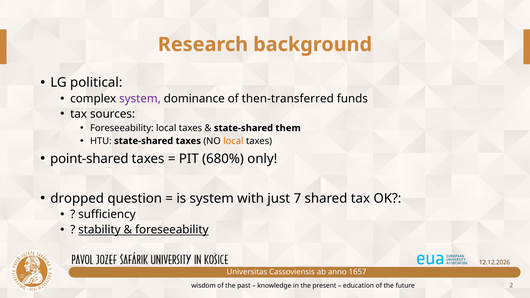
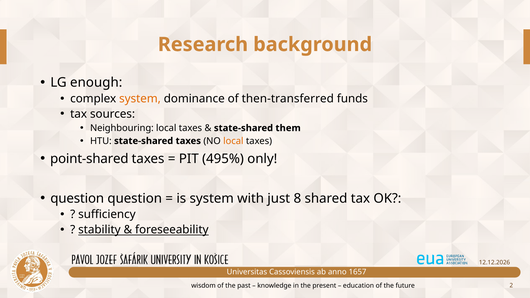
political: political -> enough (96, 83)
system colour: purple -> orange (140, 99)
Foreseeability: Foreseeability -> Neighbouring (122, 128)
680%: 680% -> 495% (223, 159)
dropped: dropped -> question (77, 198)
7: 7 -> 8 (297, 198)
